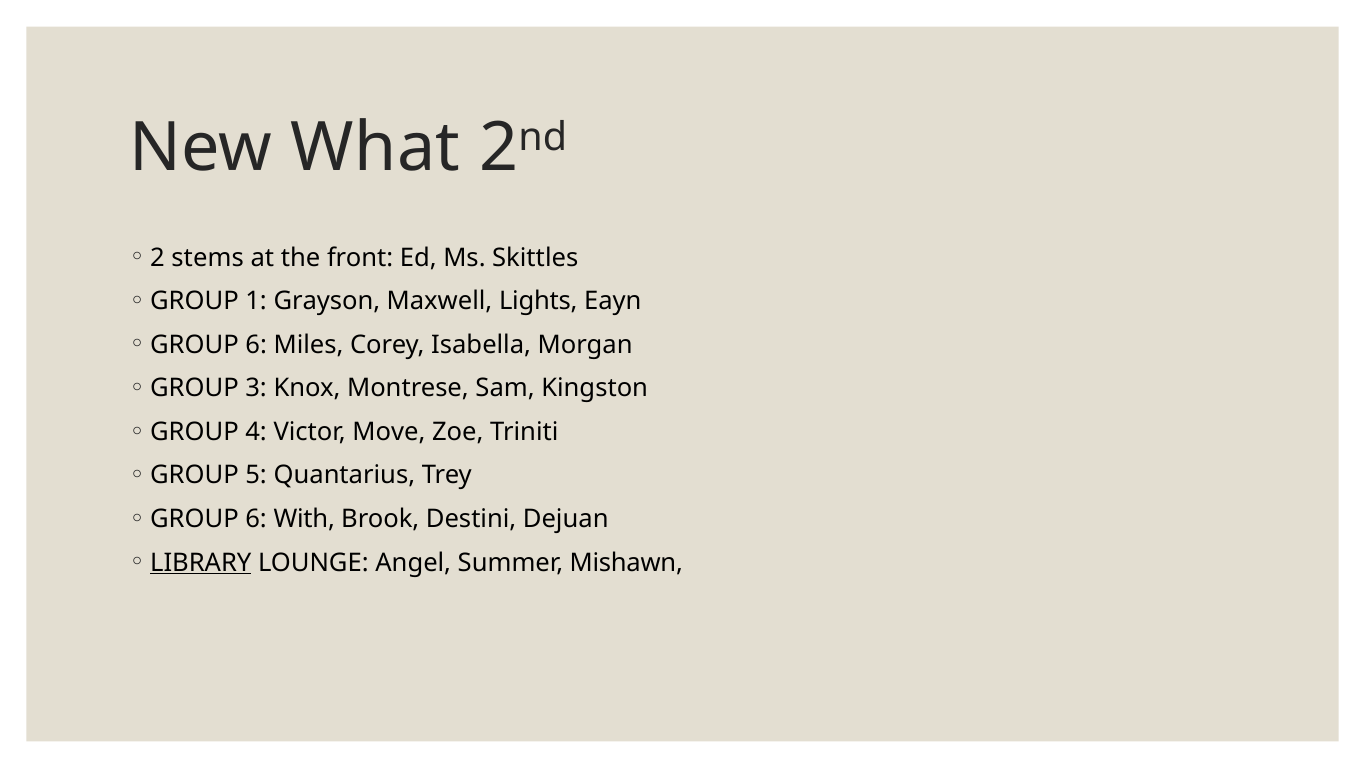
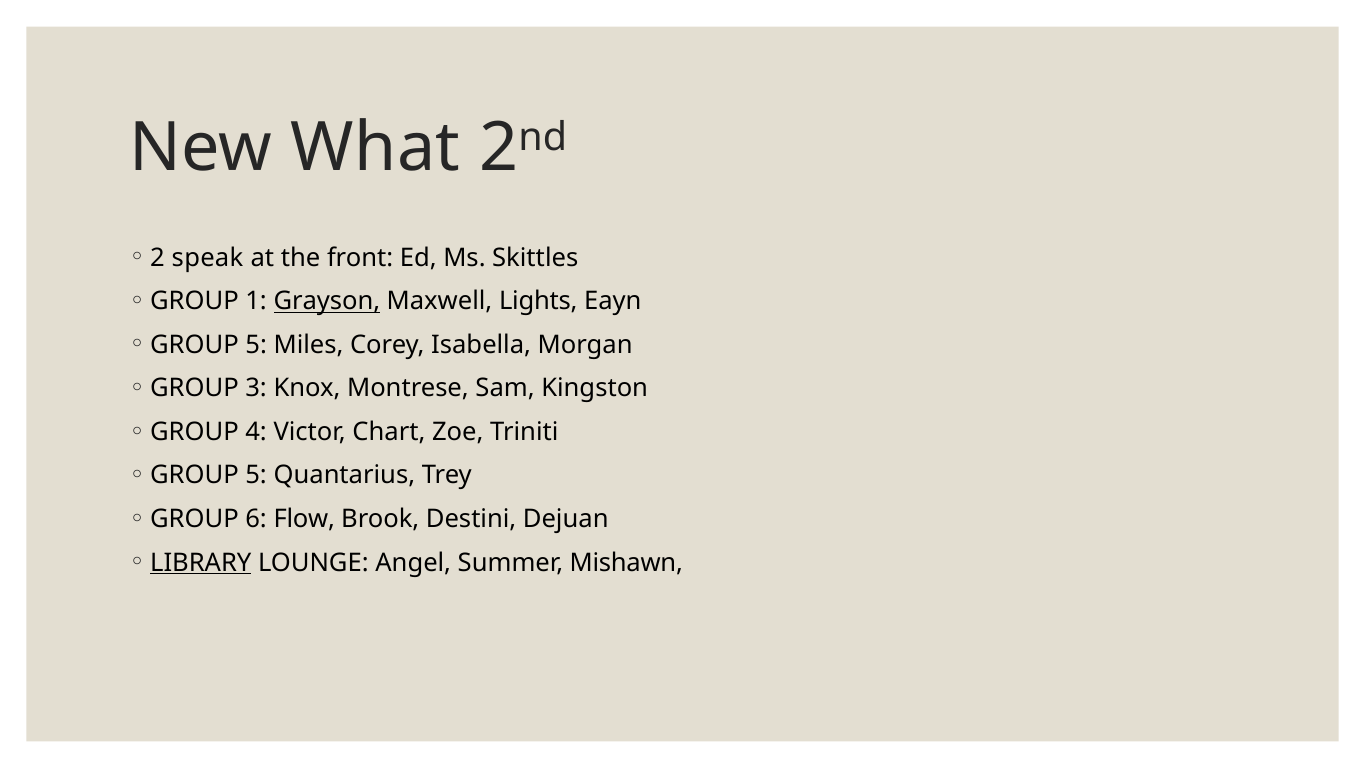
stems: stems -> speak (207, 258)
Grayson underline: none -> present (327, 301)
6: 6 -> 5 (256, 345)
Move: Move -> Chart (389, 432)
With: With -> Flow (304, 519)
